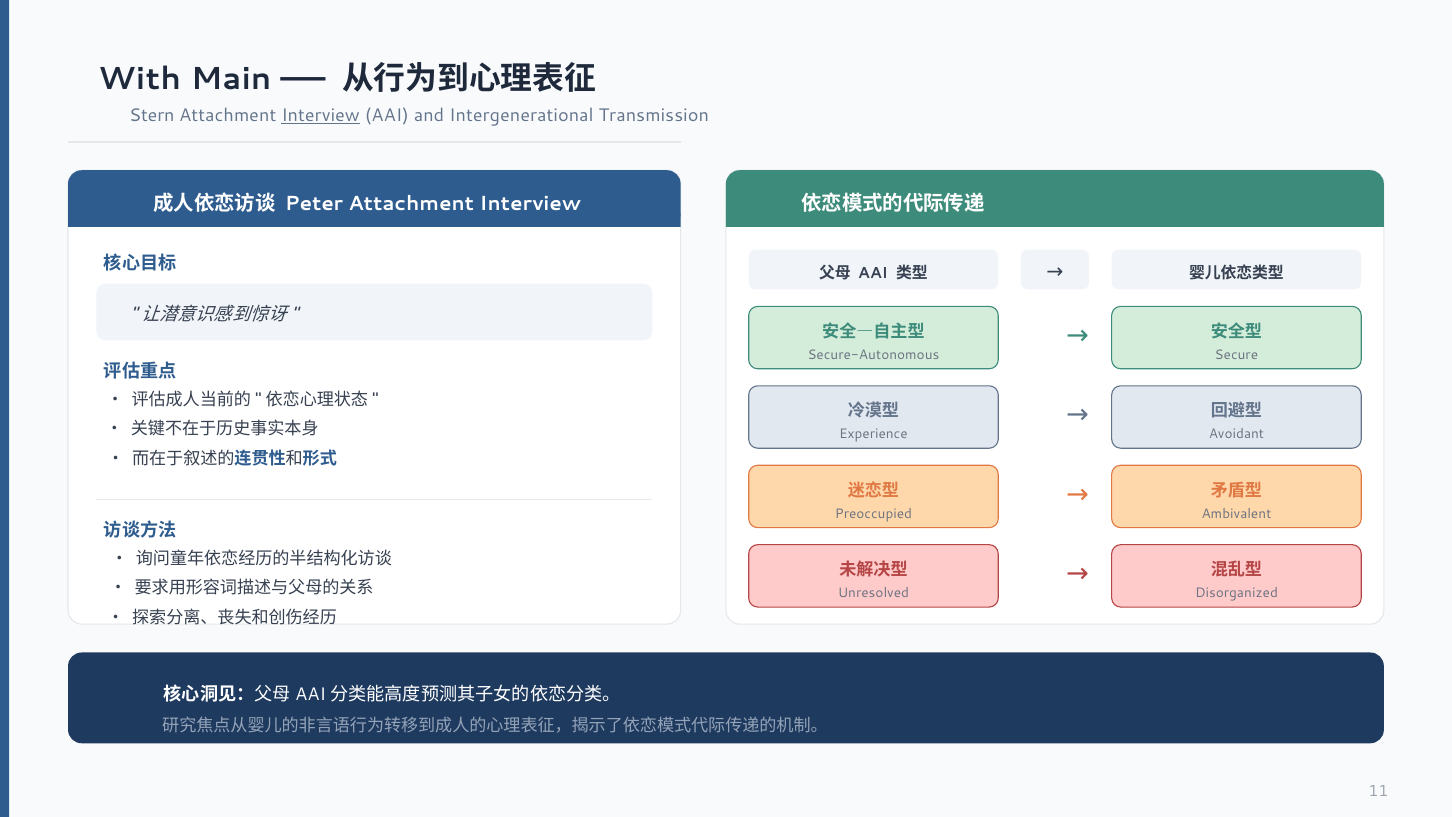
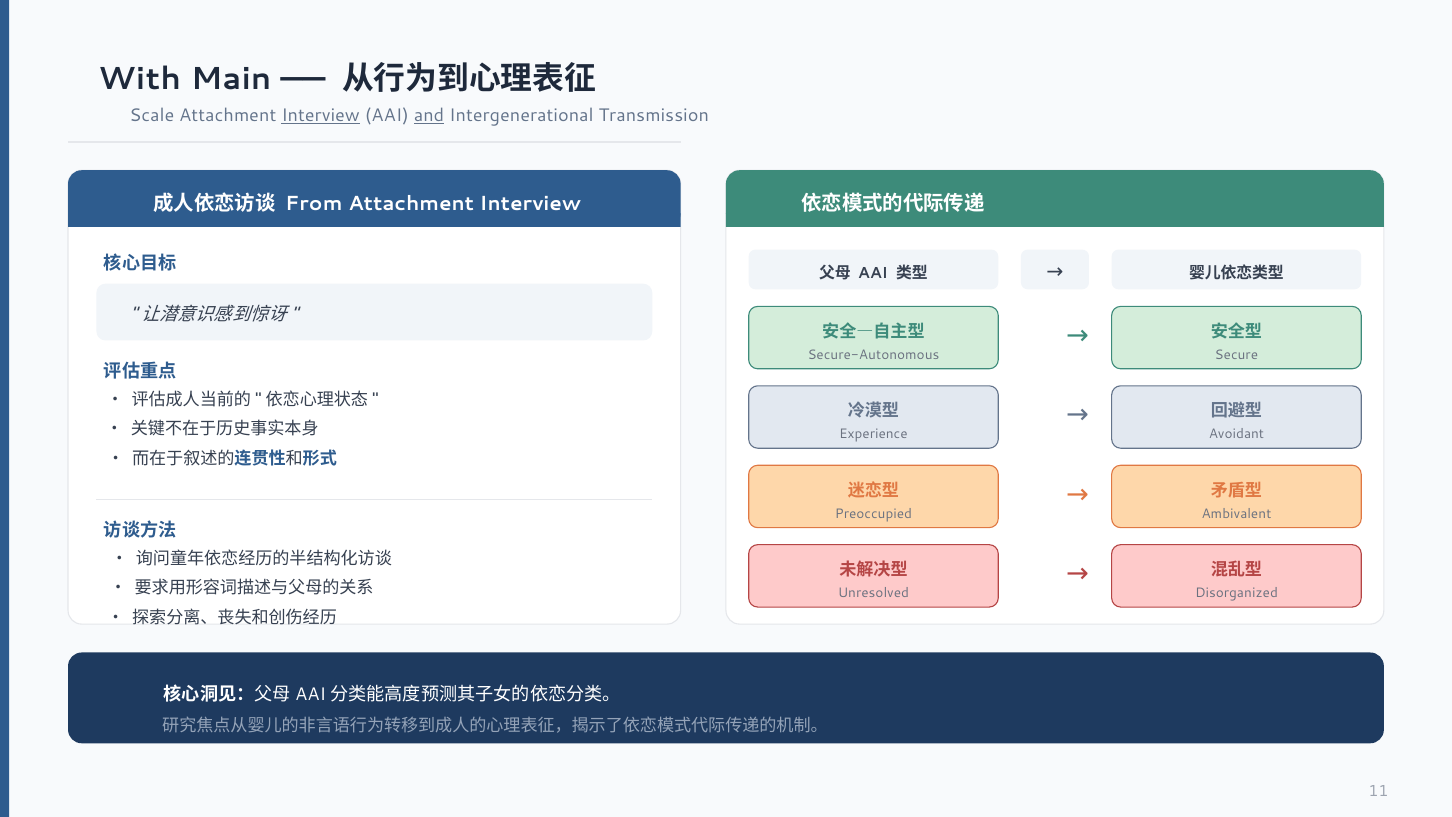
Stern: Stern -> Scale (152, 116)
and underline: none -> present (429, 116)
Peter: Peter -> From (314, 204)
